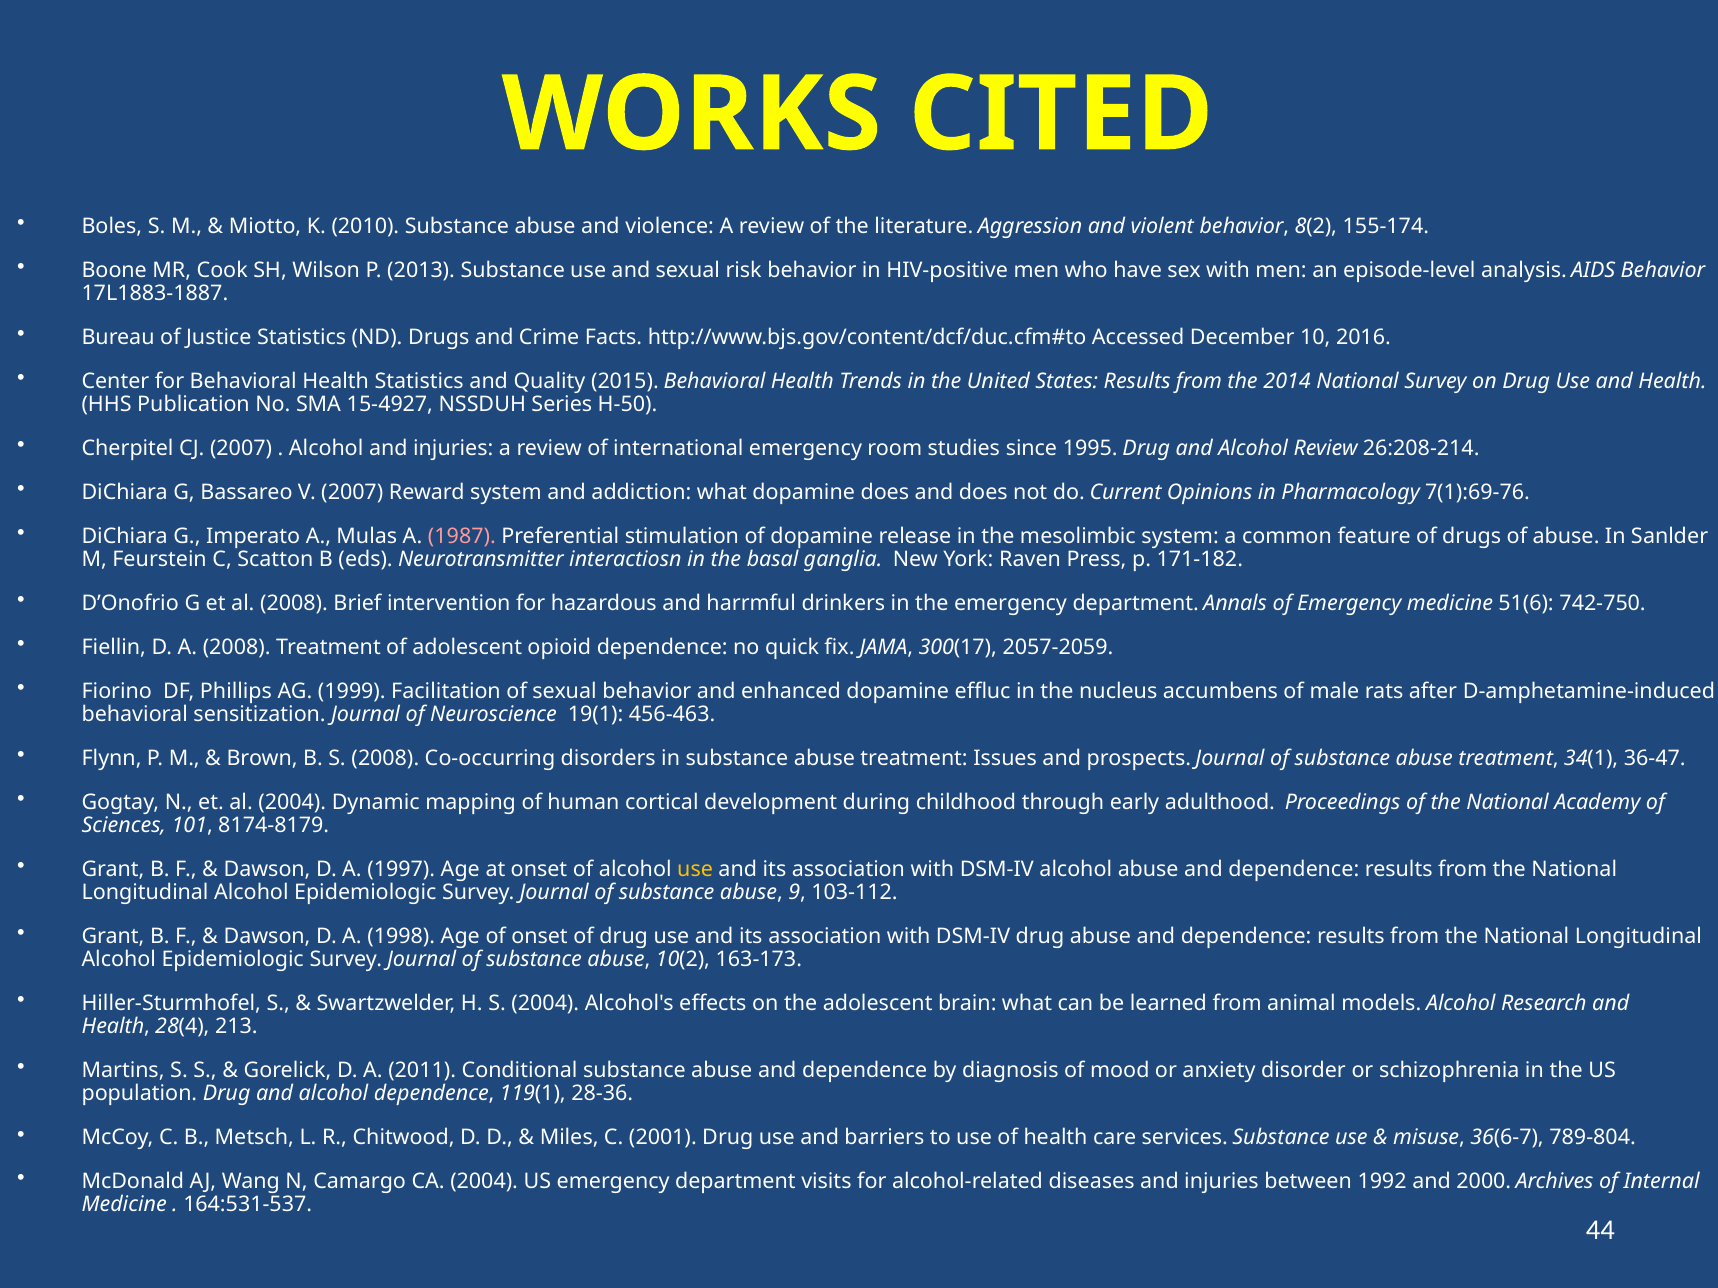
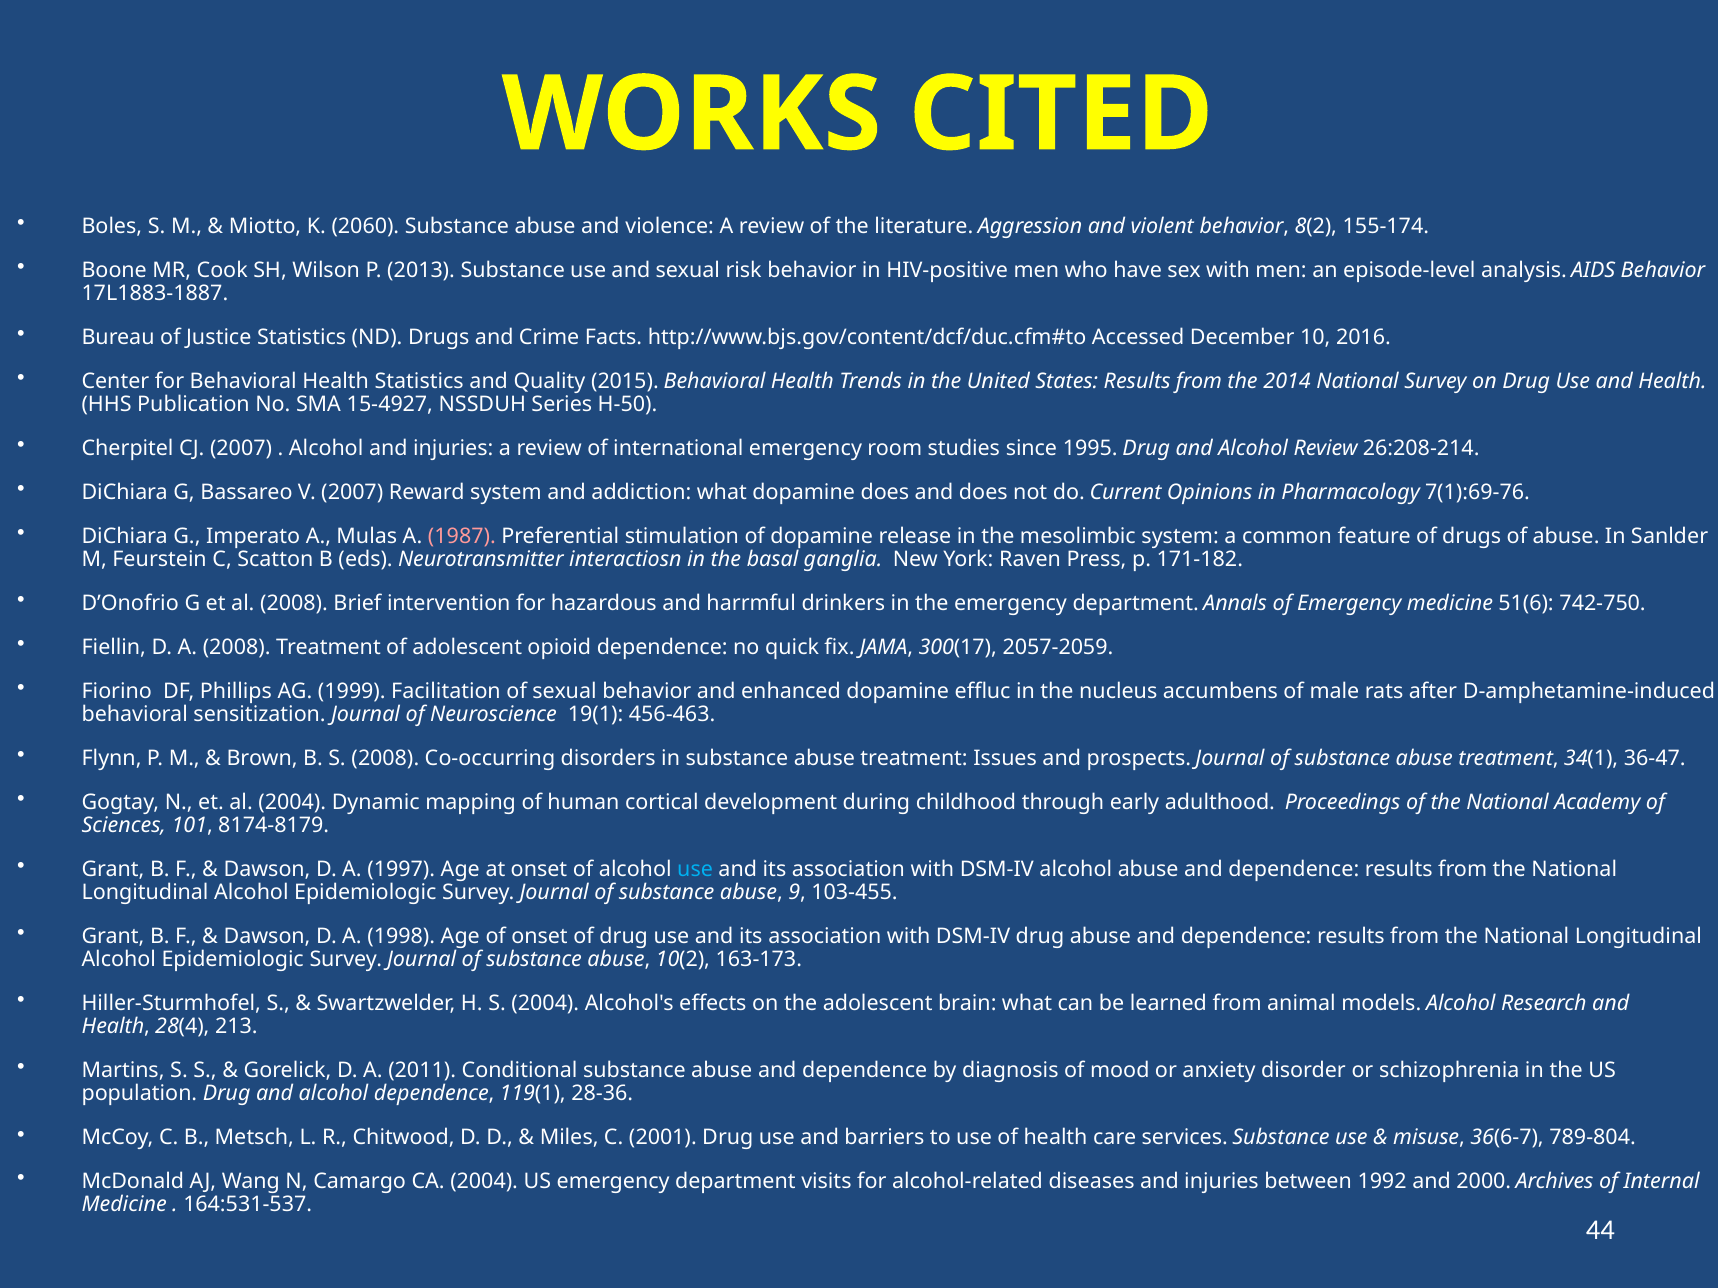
2010: 2010 -> 2060 (365, 226)
use colour: yellow -> light blue (695, 869)
103-112: 103-112 -> 103-455 (855, 893)
